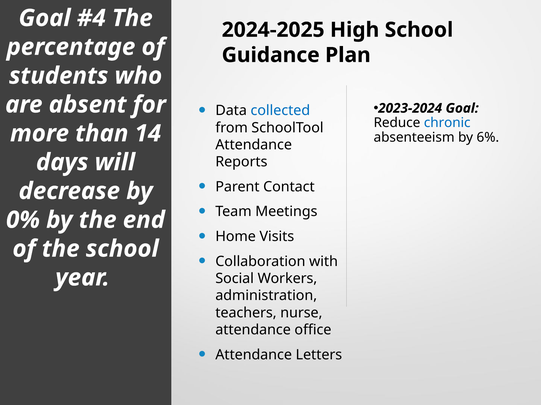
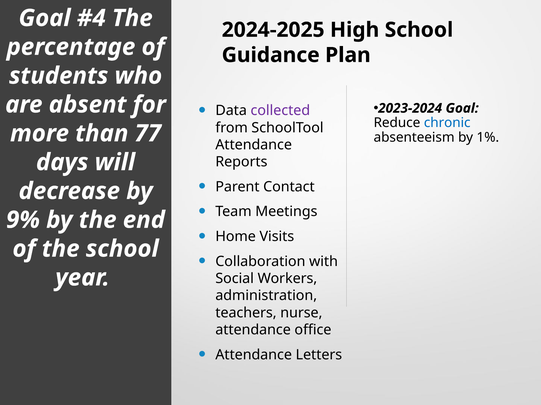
collected colour: blue -> purple (280, 111)
14: 14 -> 77 (148, 134)
6%: 6% -> 1% (488, 138)
0%: 0% -> 9% (23, 220)
